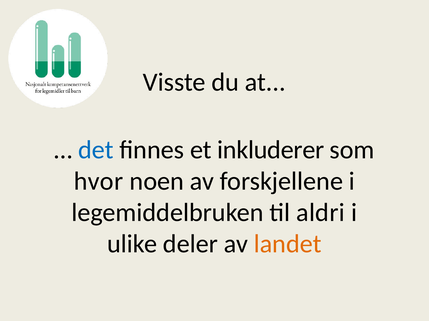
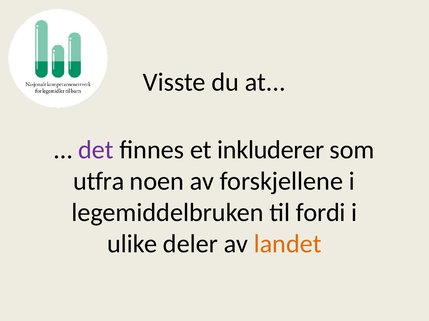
det colour: blue -> purple (96, 150)
hvor: hvor -> utfra (99, 182)
aldri: aldri -> fordi (321, 213)
